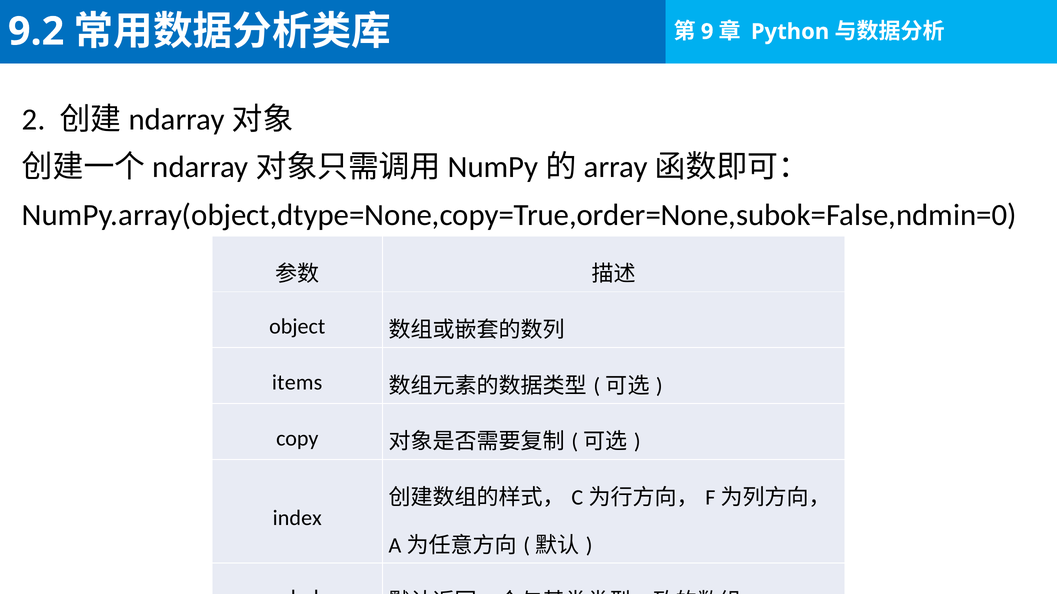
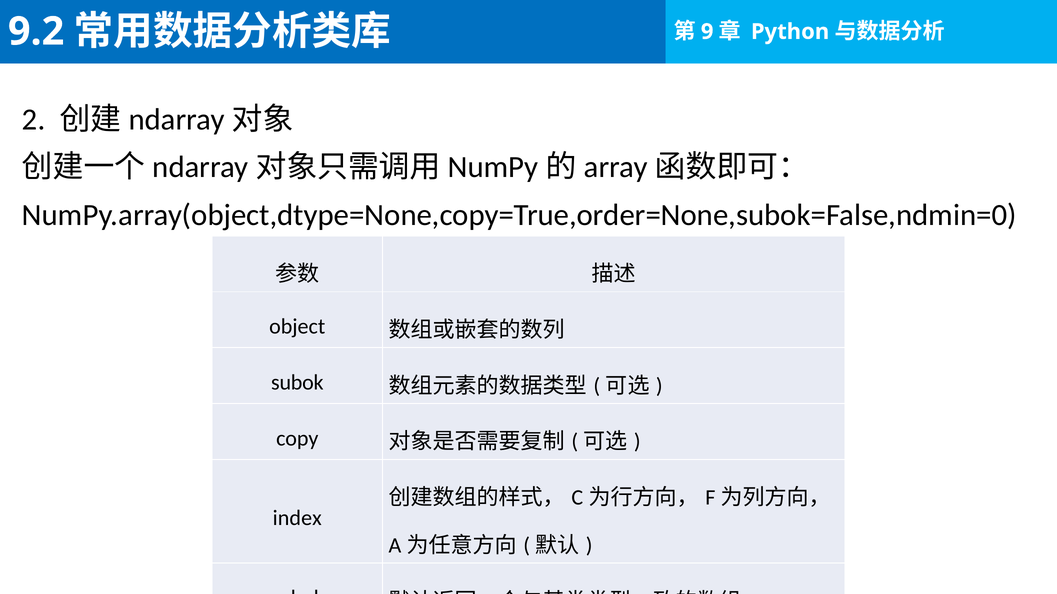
items: items -> subok (297, 383)
